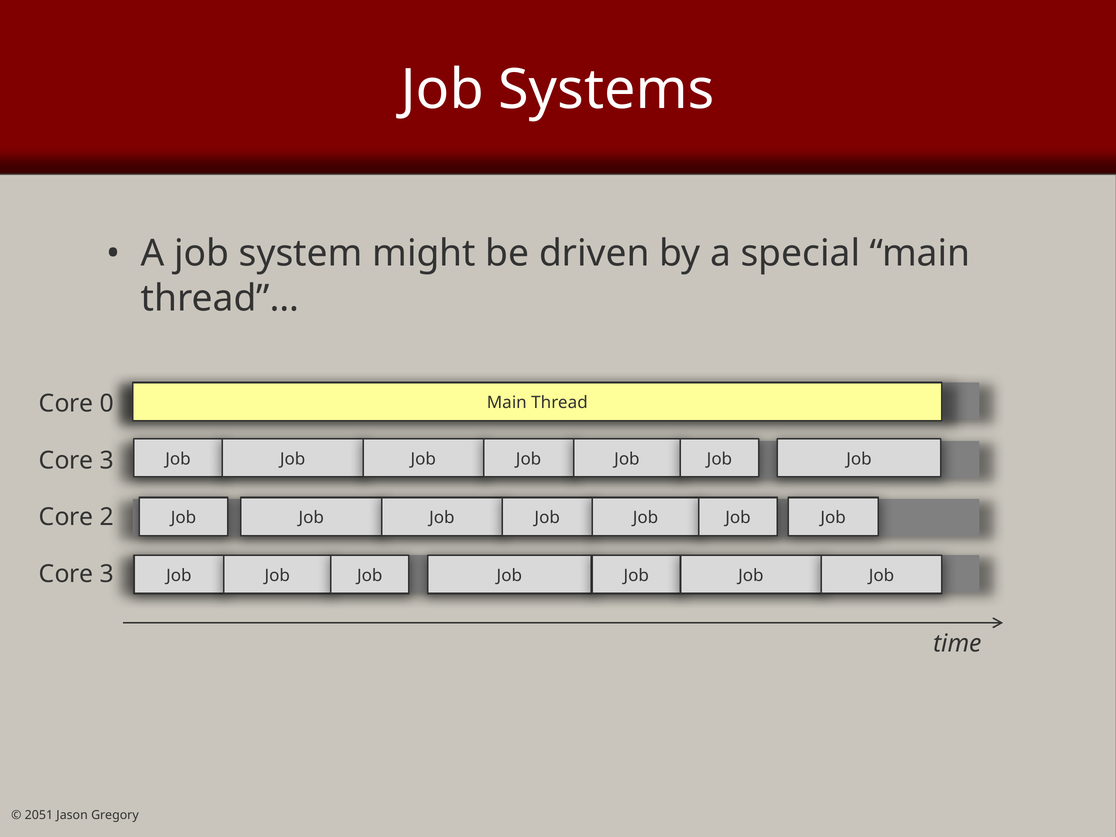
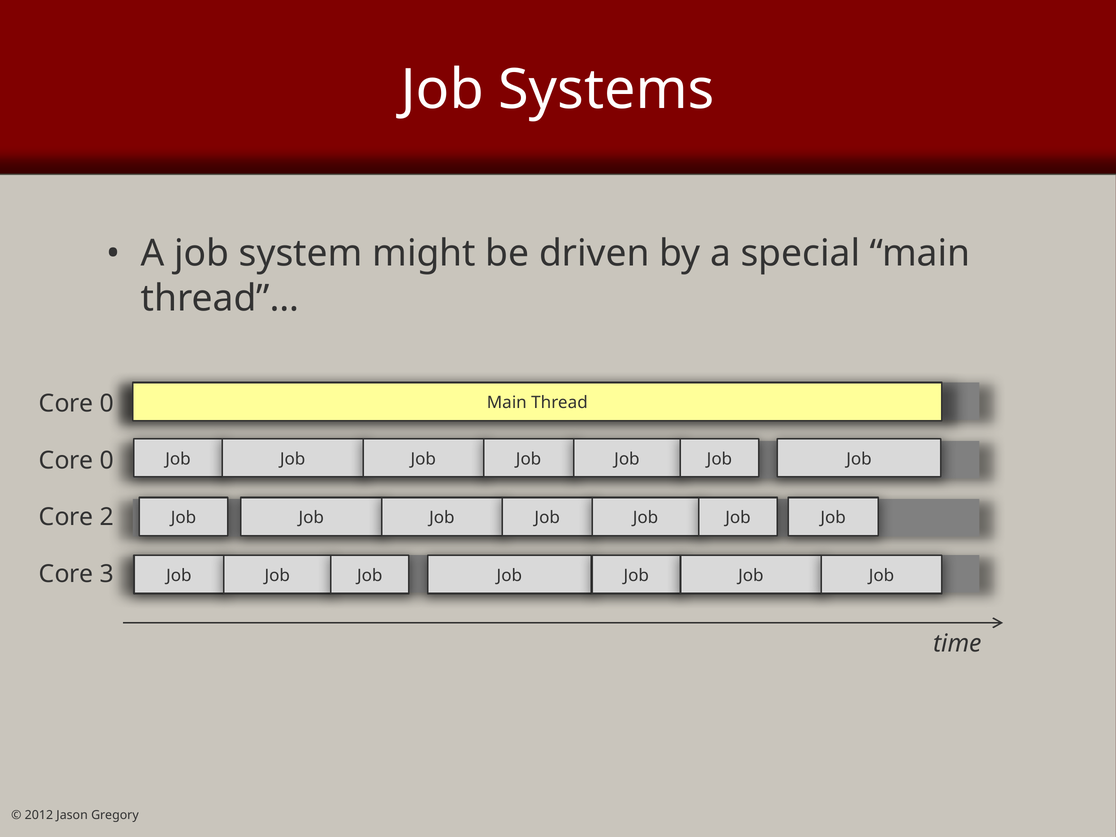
3: 3 -> 0 (107, 460)
2051: 2051 -> 2012 (39, 815)
